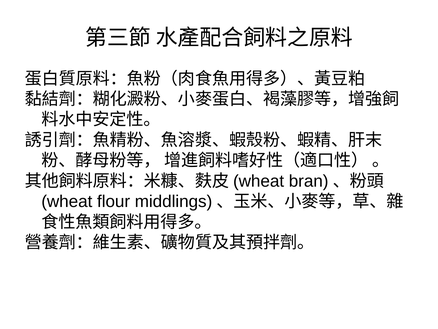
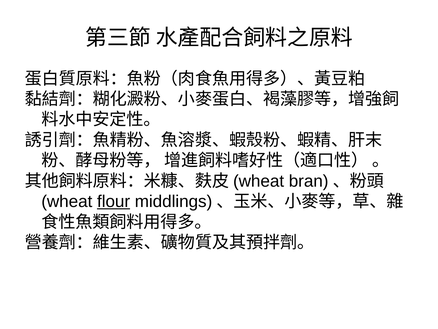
flour underline: none -> present (114, 201)
